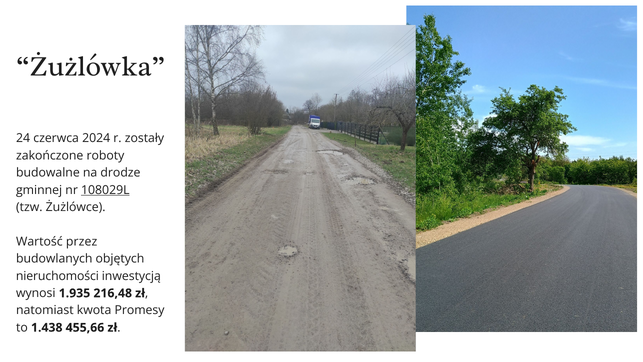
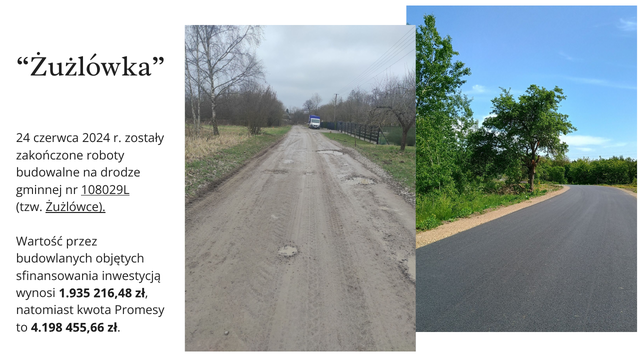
Żużlówce underline: none -> present (76, 207)
nieruchomości: nieruchomości -> sfinansowania (57, 276)
1.438: 1.438 -> 4.198 (47, 327)
